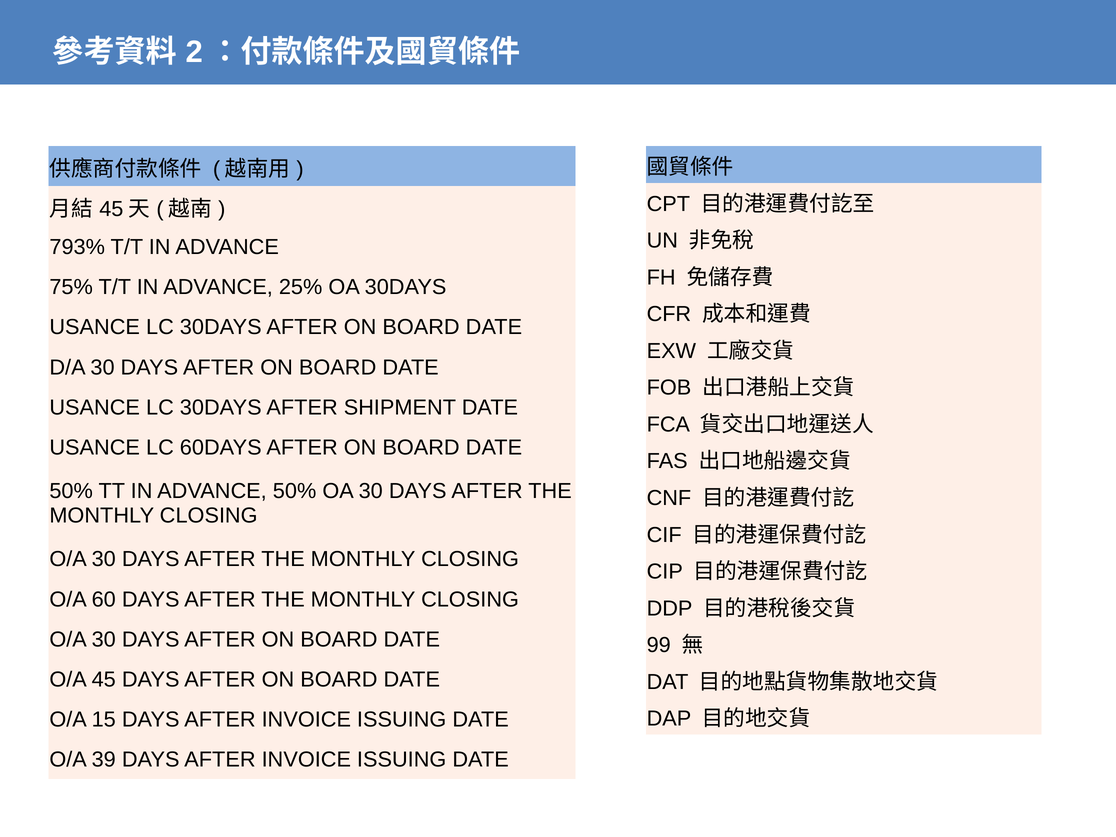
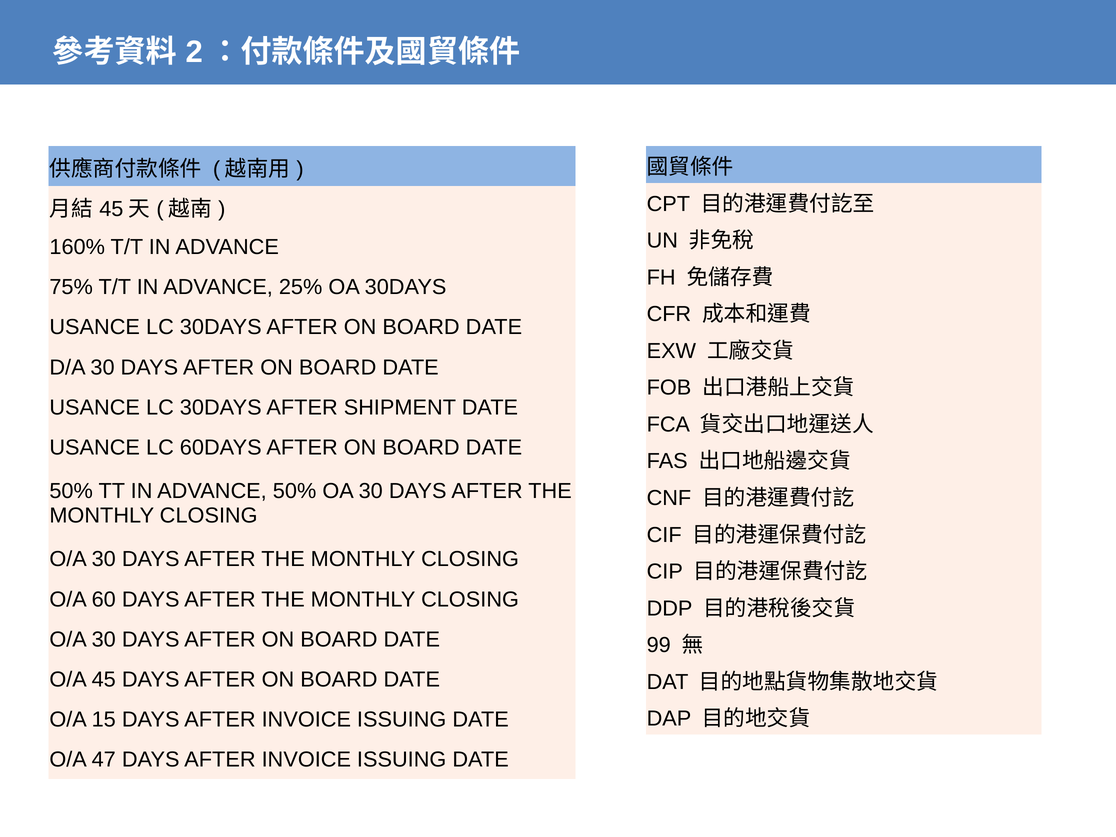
793%: 793% -> 160% (77, 247)
39: 39 -> 47 (104, 760)
